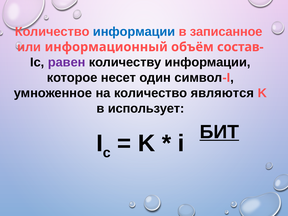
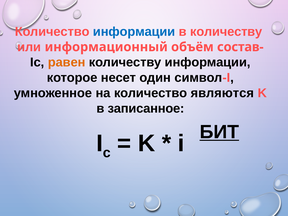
в записанное: записанное -> количеству (226, 32)
равен colour: purple -> orange (67, 62)
использует: использует -> записанное (146, 108)
